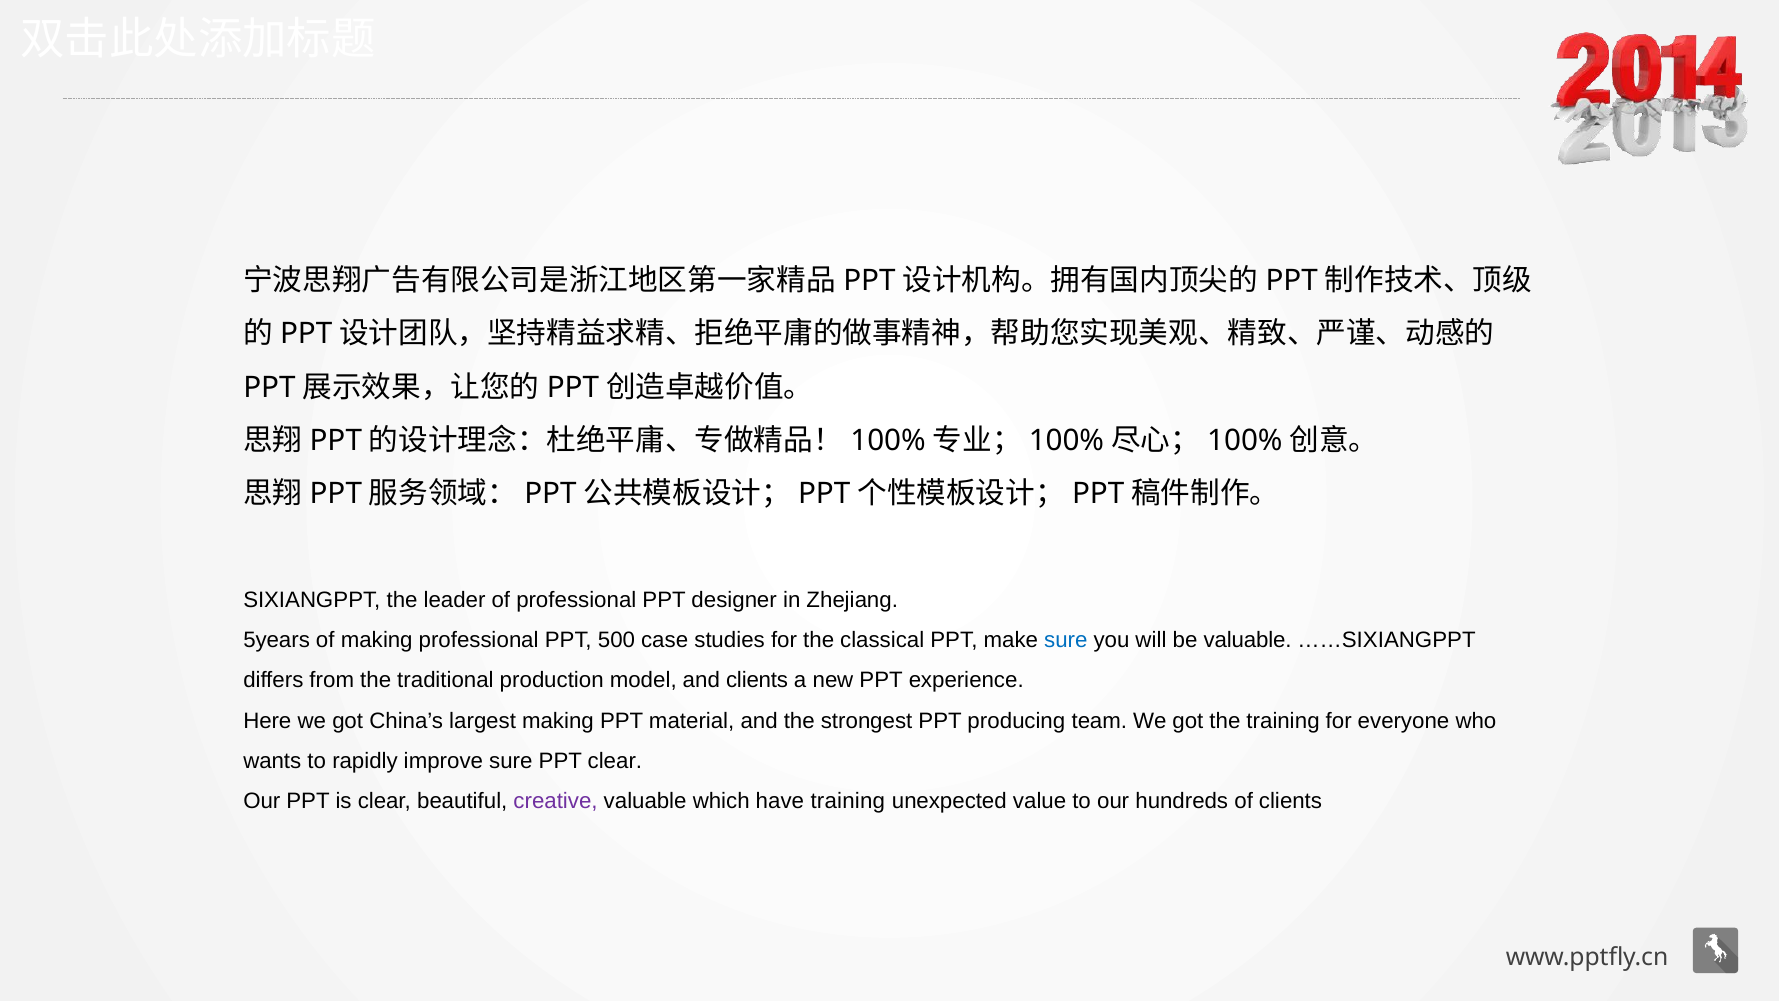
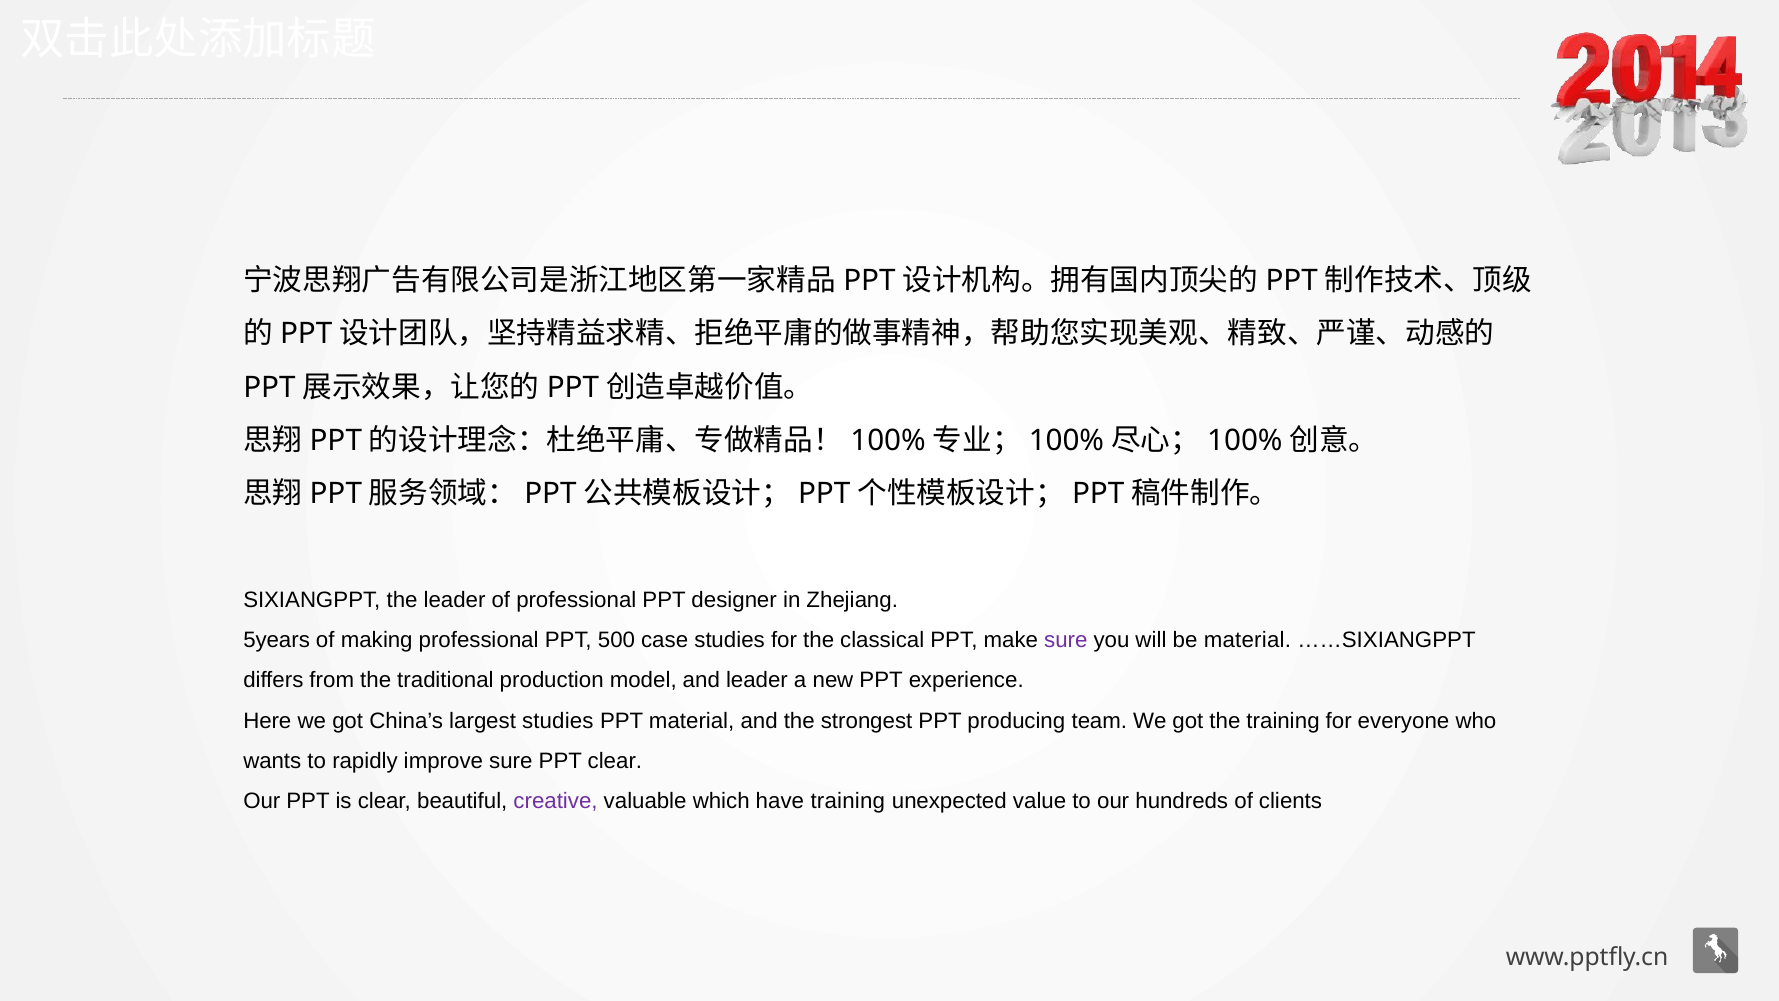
sure colour: blue -> purple (1066, 640)
be valuable: valuable -> material (1247, 640)
and clients: clients -> leader (757, 680)
largest making: making -> studies (558, 721)
